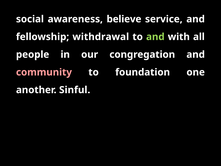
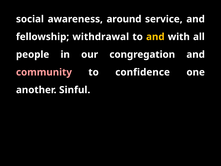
believe: believe -> around (124, 19)
and colour: light green -> yellow (155, 37)
foundation: foundation -> confidence (143, 72)
